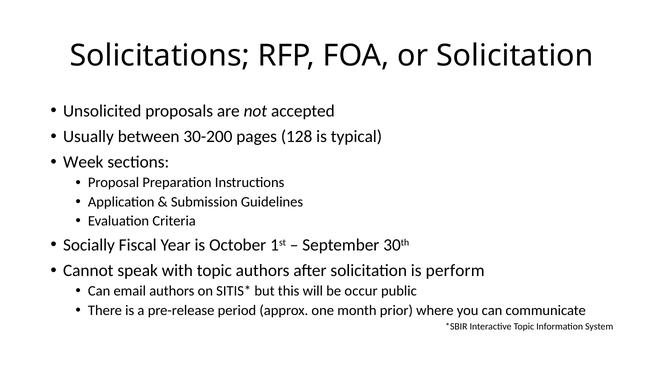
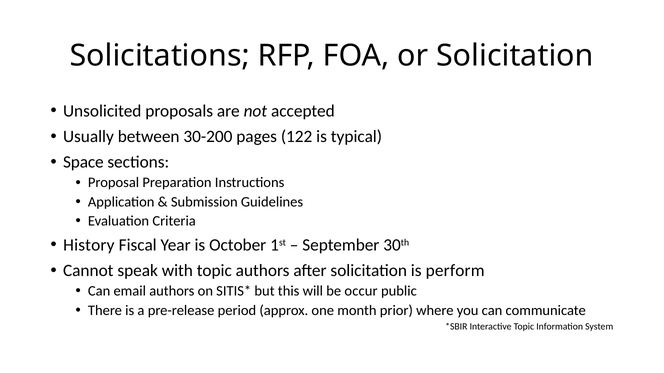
128: 128 -> 122 (297, 137)
Week: Week -> Space (83, 162)
Socially: Socially -> History (89, 245)
